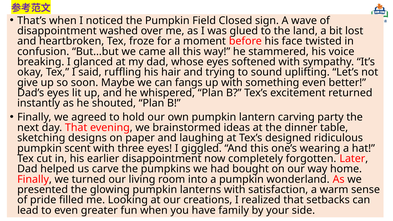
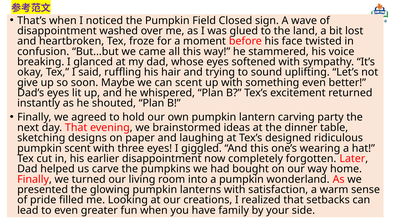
can fangs: fangs -> scent (189, 83)
